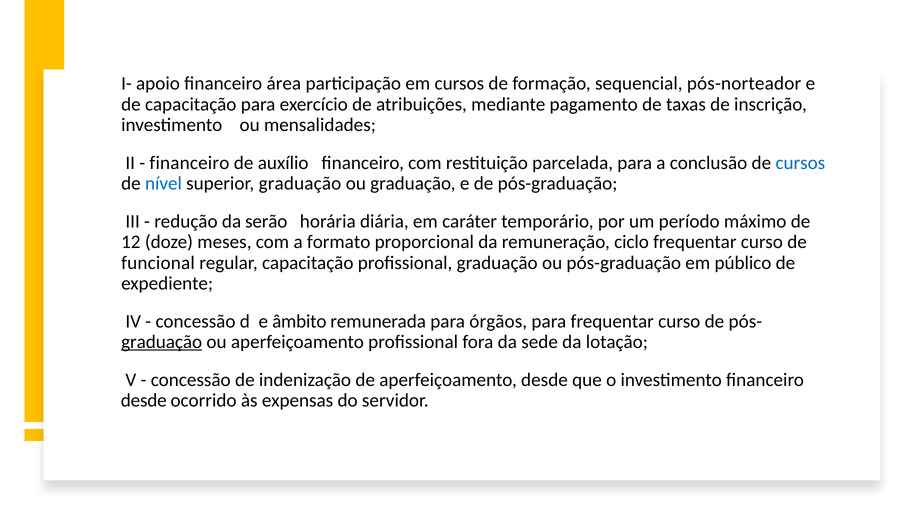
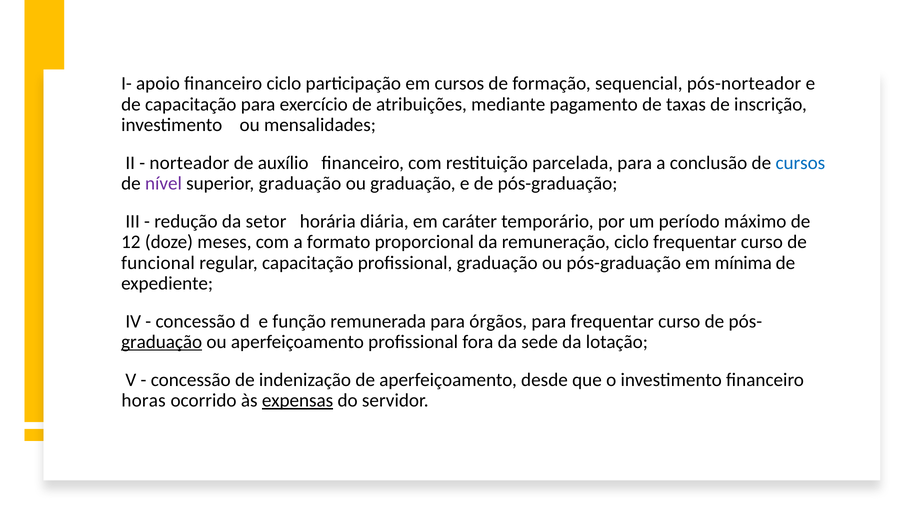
financeiro área: área -> ciclo (284, 84)
financeiro: financeiro -> norteador (189, 163)
nível colour: blue -> purple (163, 184)
serão: serão -> setor (266, 222)
público: público -> mínima (743, 263)
âmbito: âmbito -> função (299, 322)
desde: desde -> horas (144, 401)
expensas underline: none -> present (298, 401)
